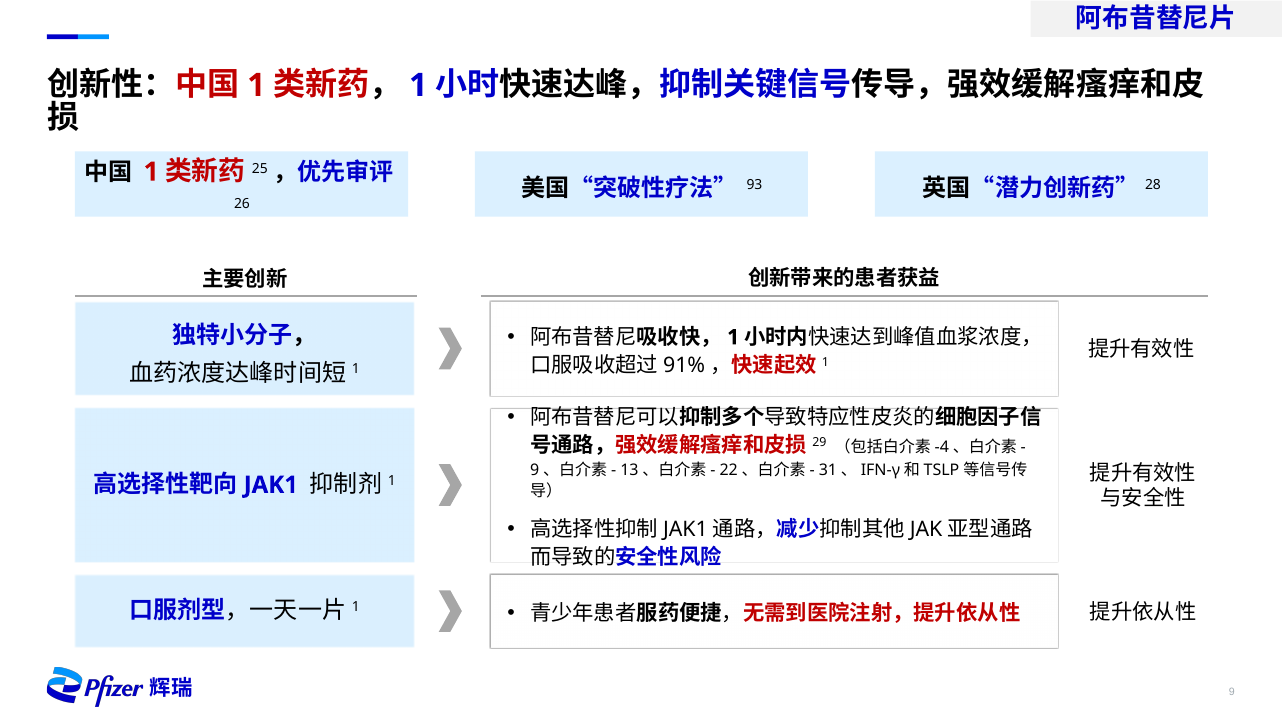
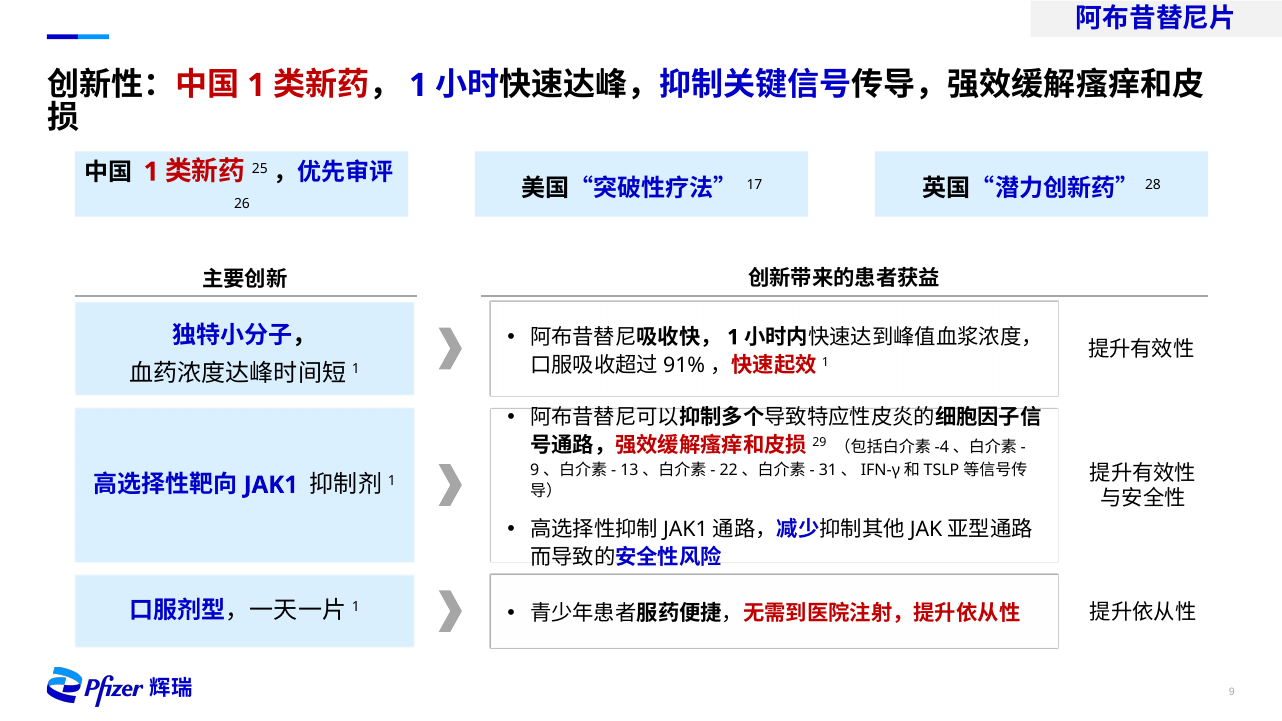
93: 93 -> 17 (754, 185)
